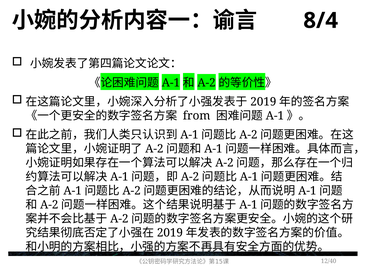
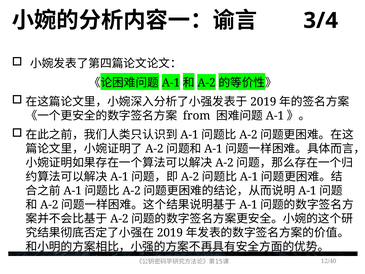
8/4: 8/4 -> 3/4 (321, 21)
